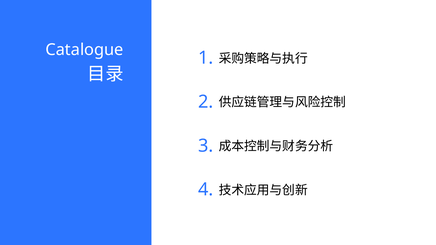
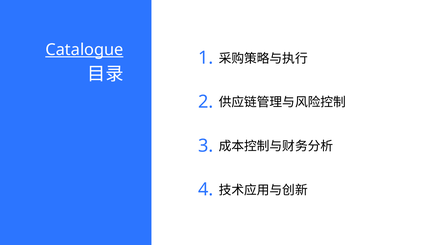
Catalogue underline: none -> present (84, 50)
